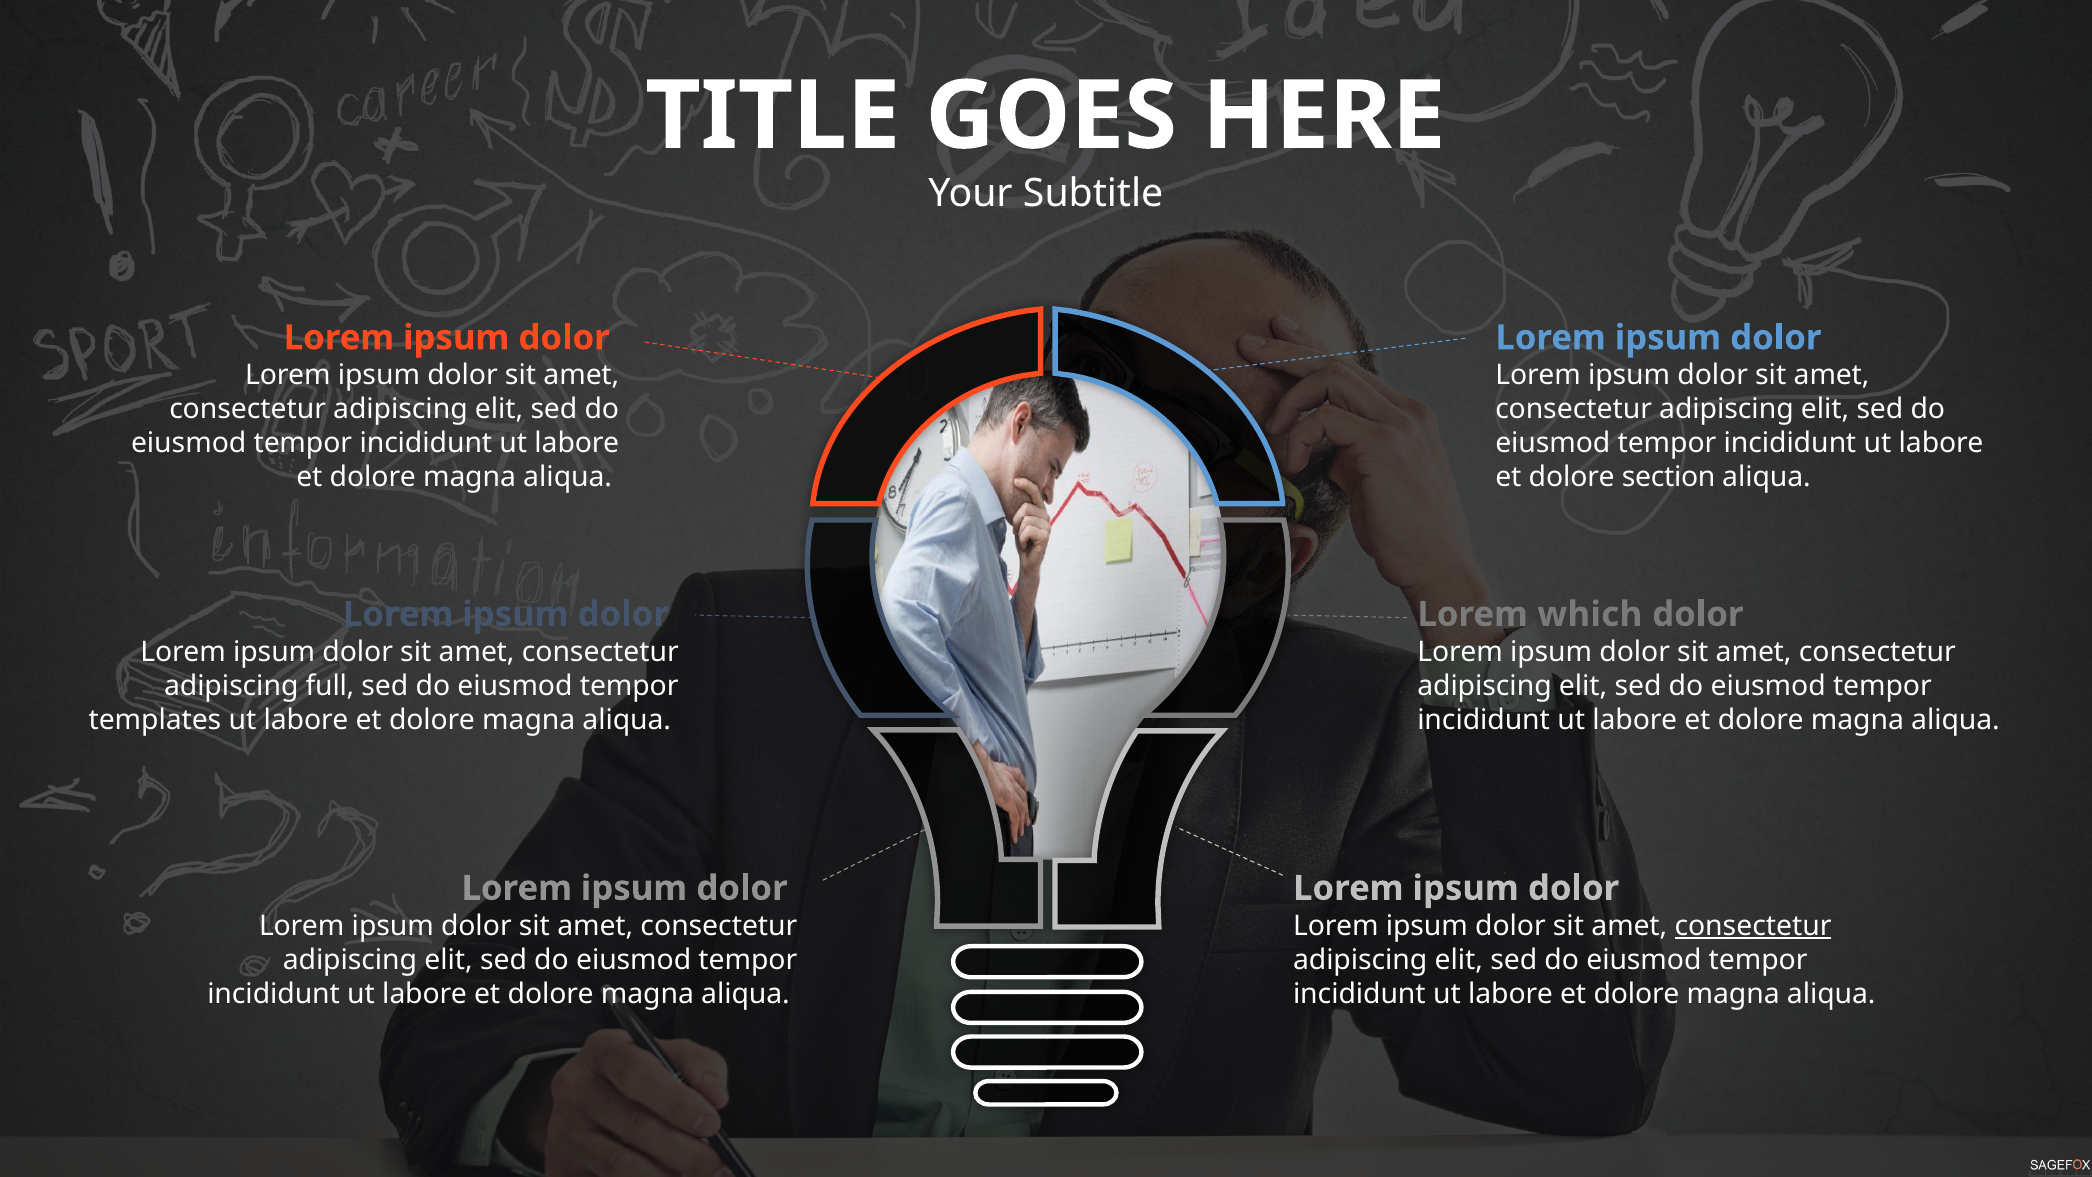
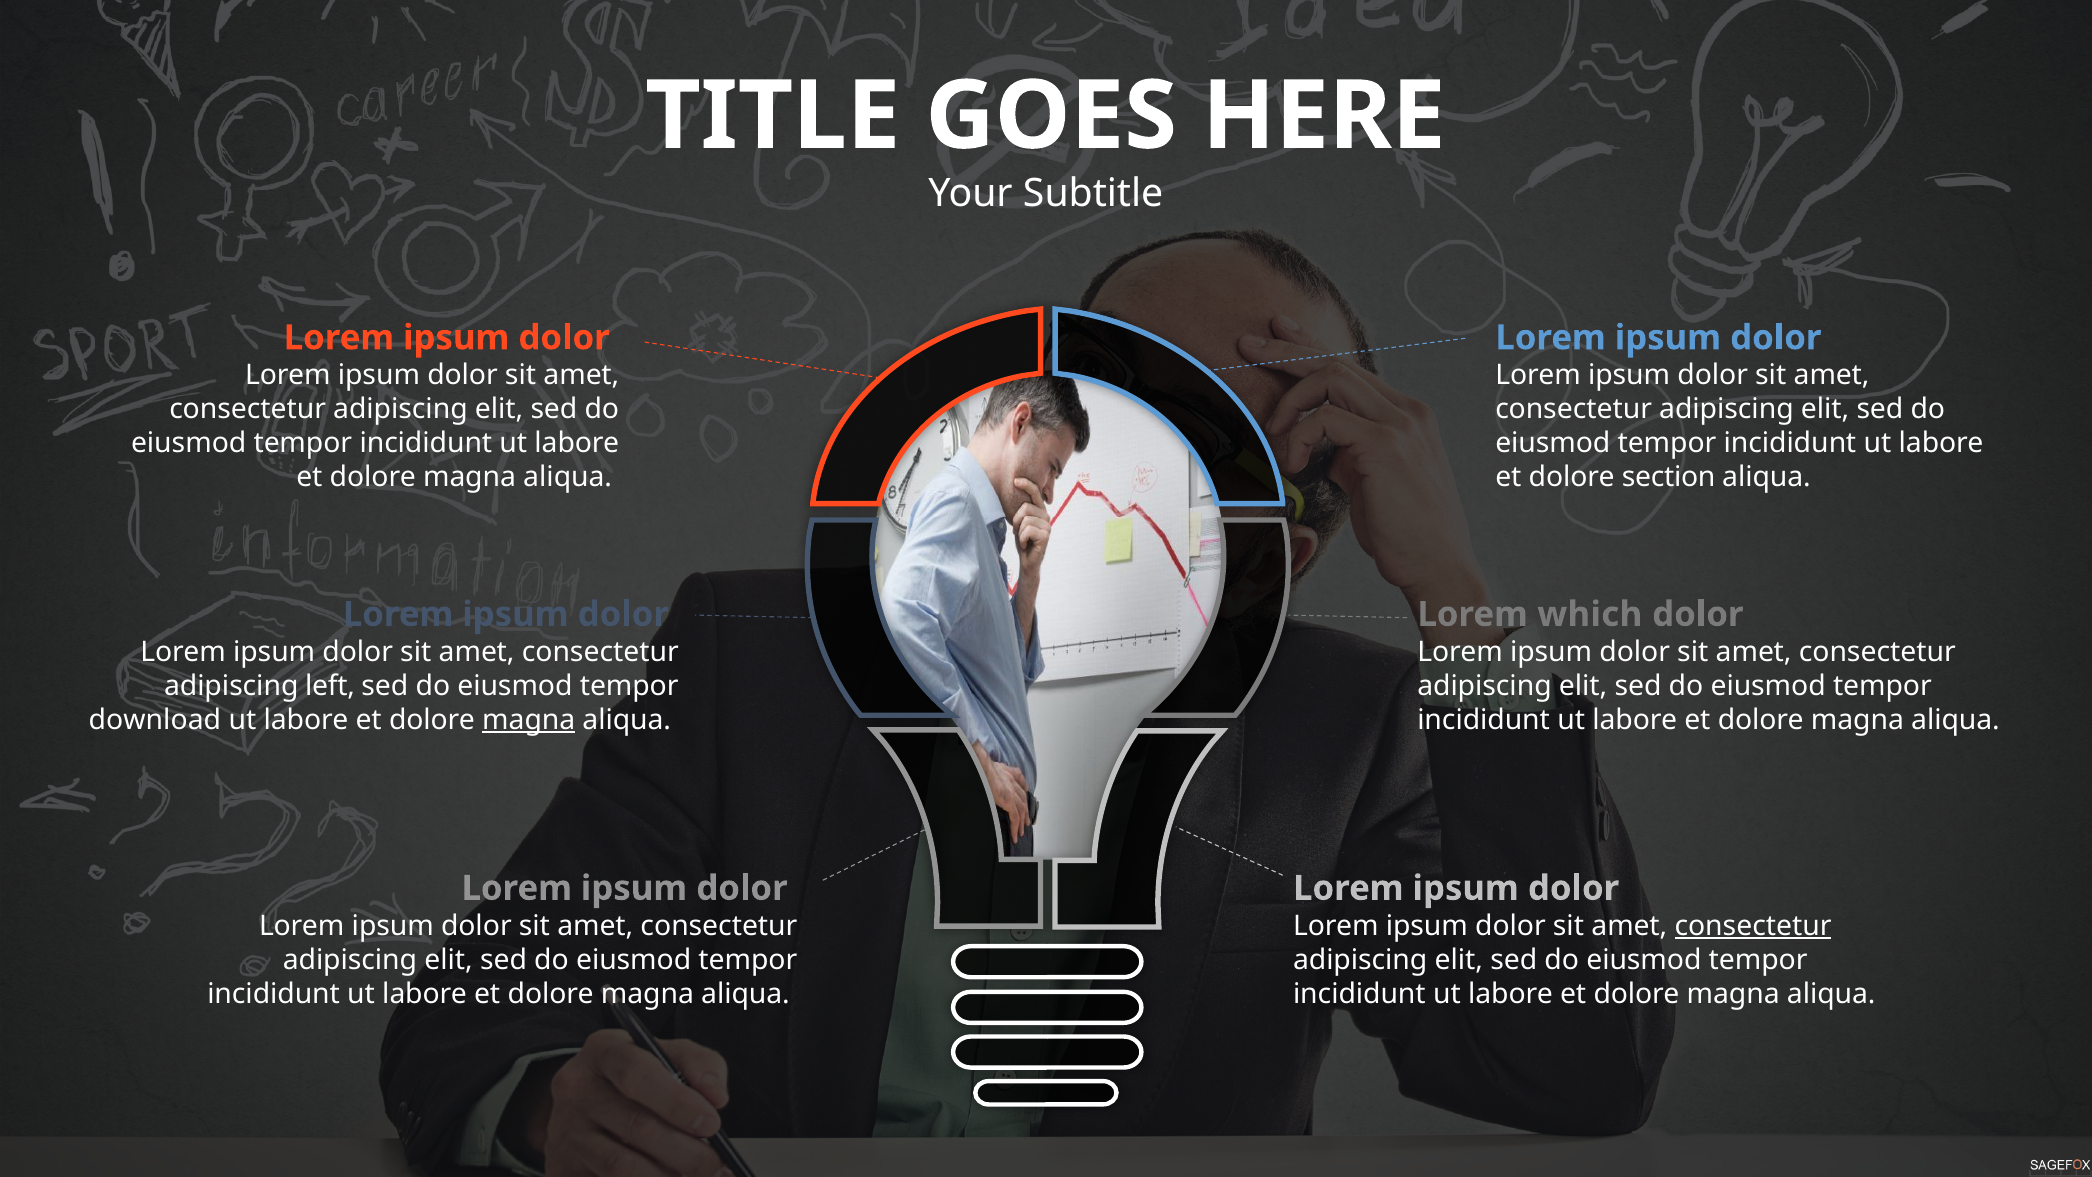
full: full -> left (330, 686)
templates: templates -> download (155, 720)
magna underline: none -> present (529, 720)
